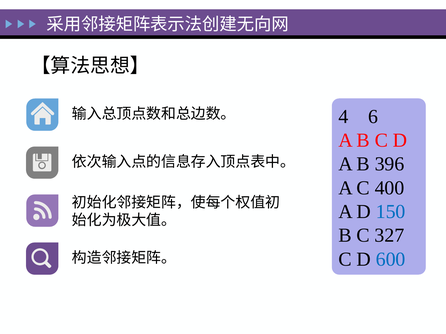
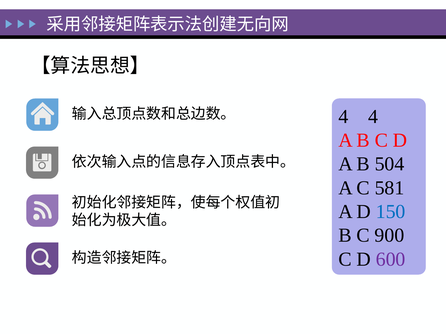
4 6: 6 -> 4 (373, 117)
396: 396 -> 504 (390, 164)
400: 400 -> 581 (390, 188)
327: 327 -> 900 (390, 236)
600 colour: blue -> purple (391, 260)
